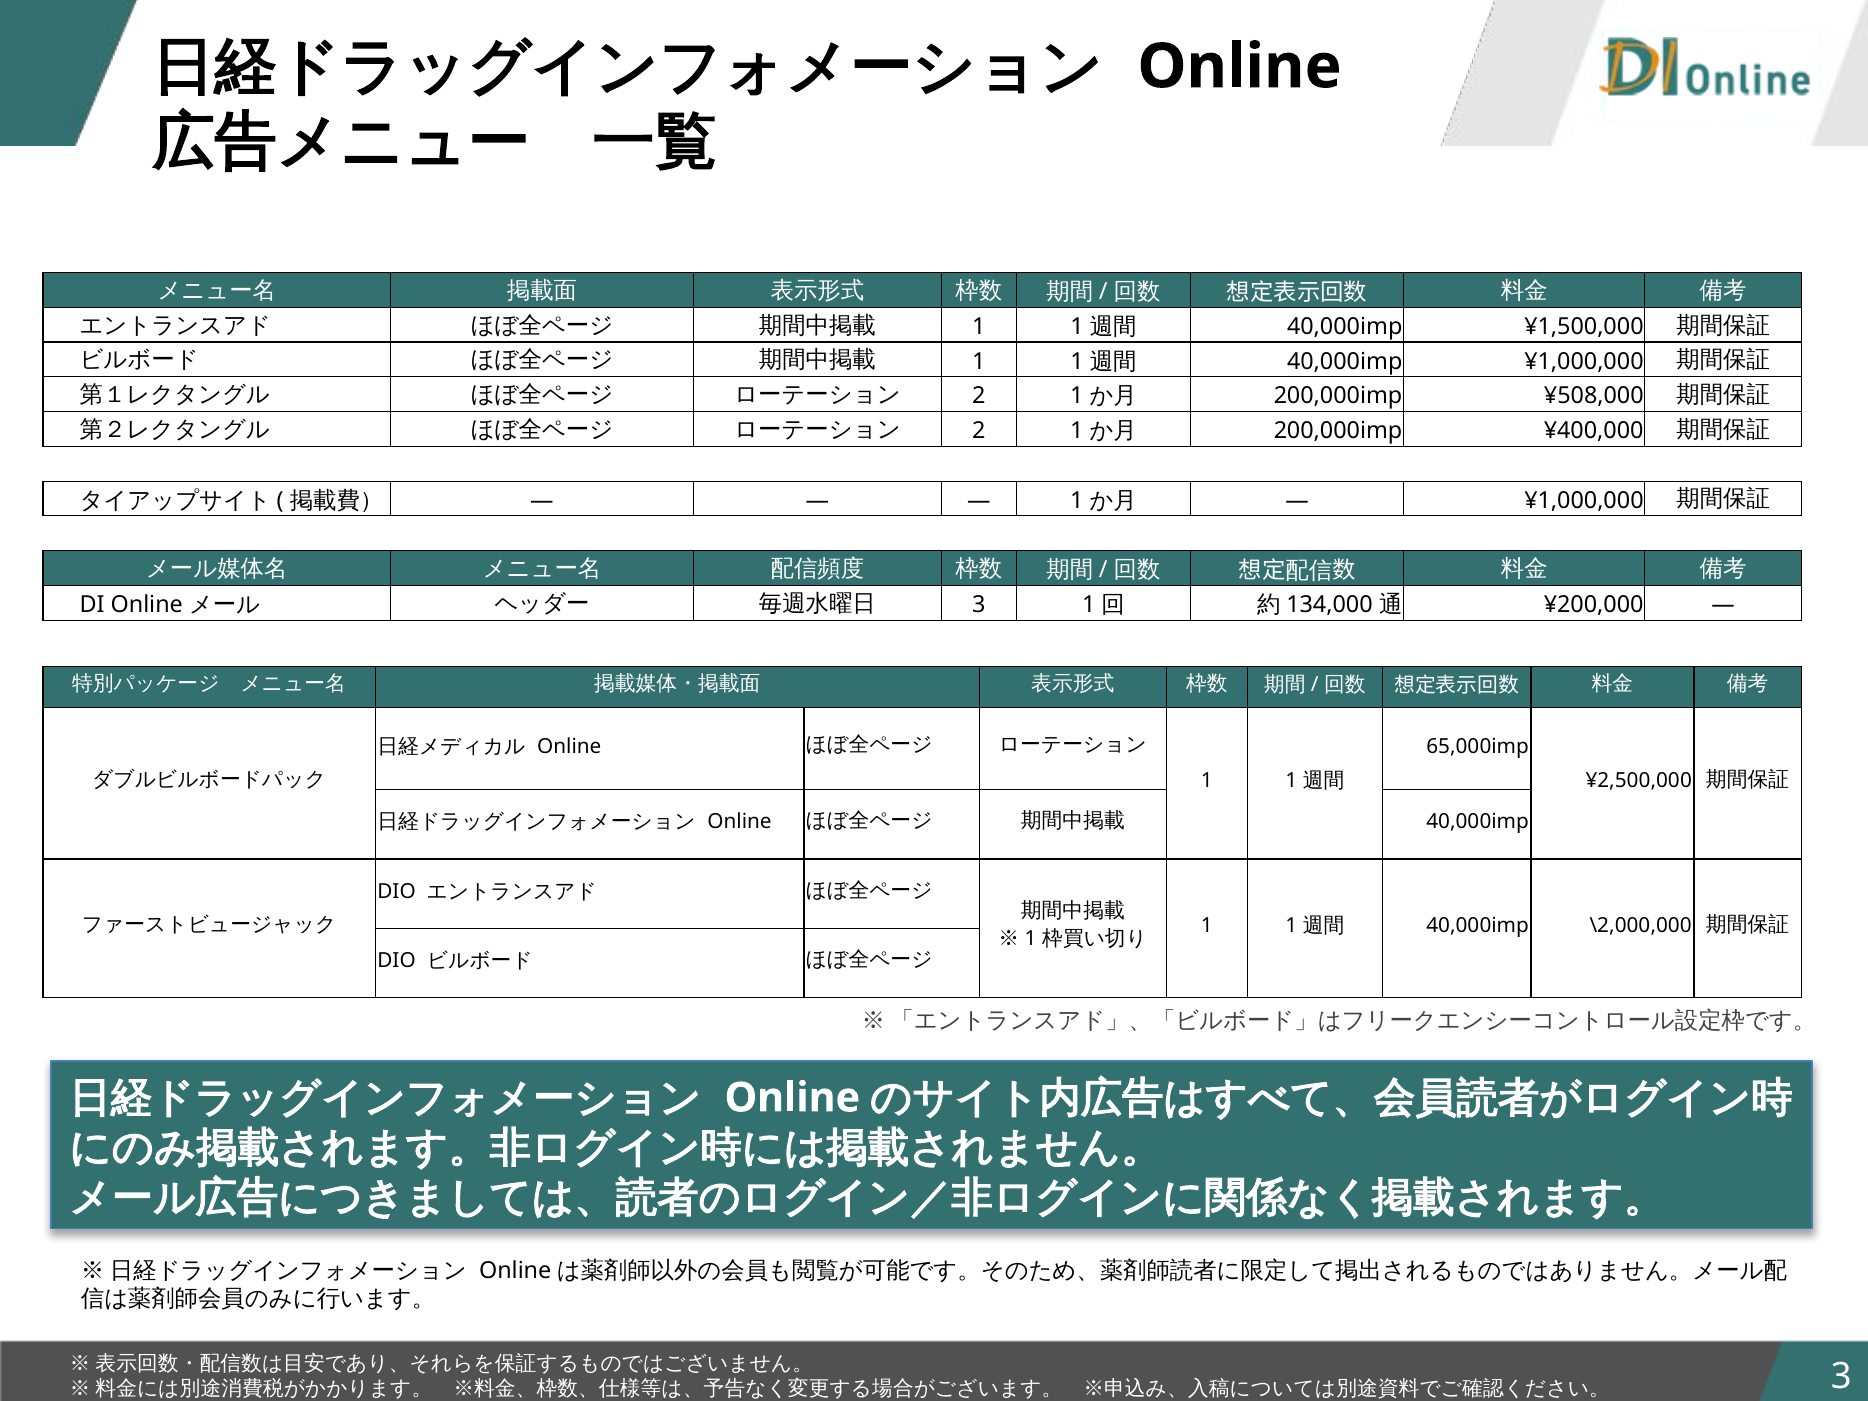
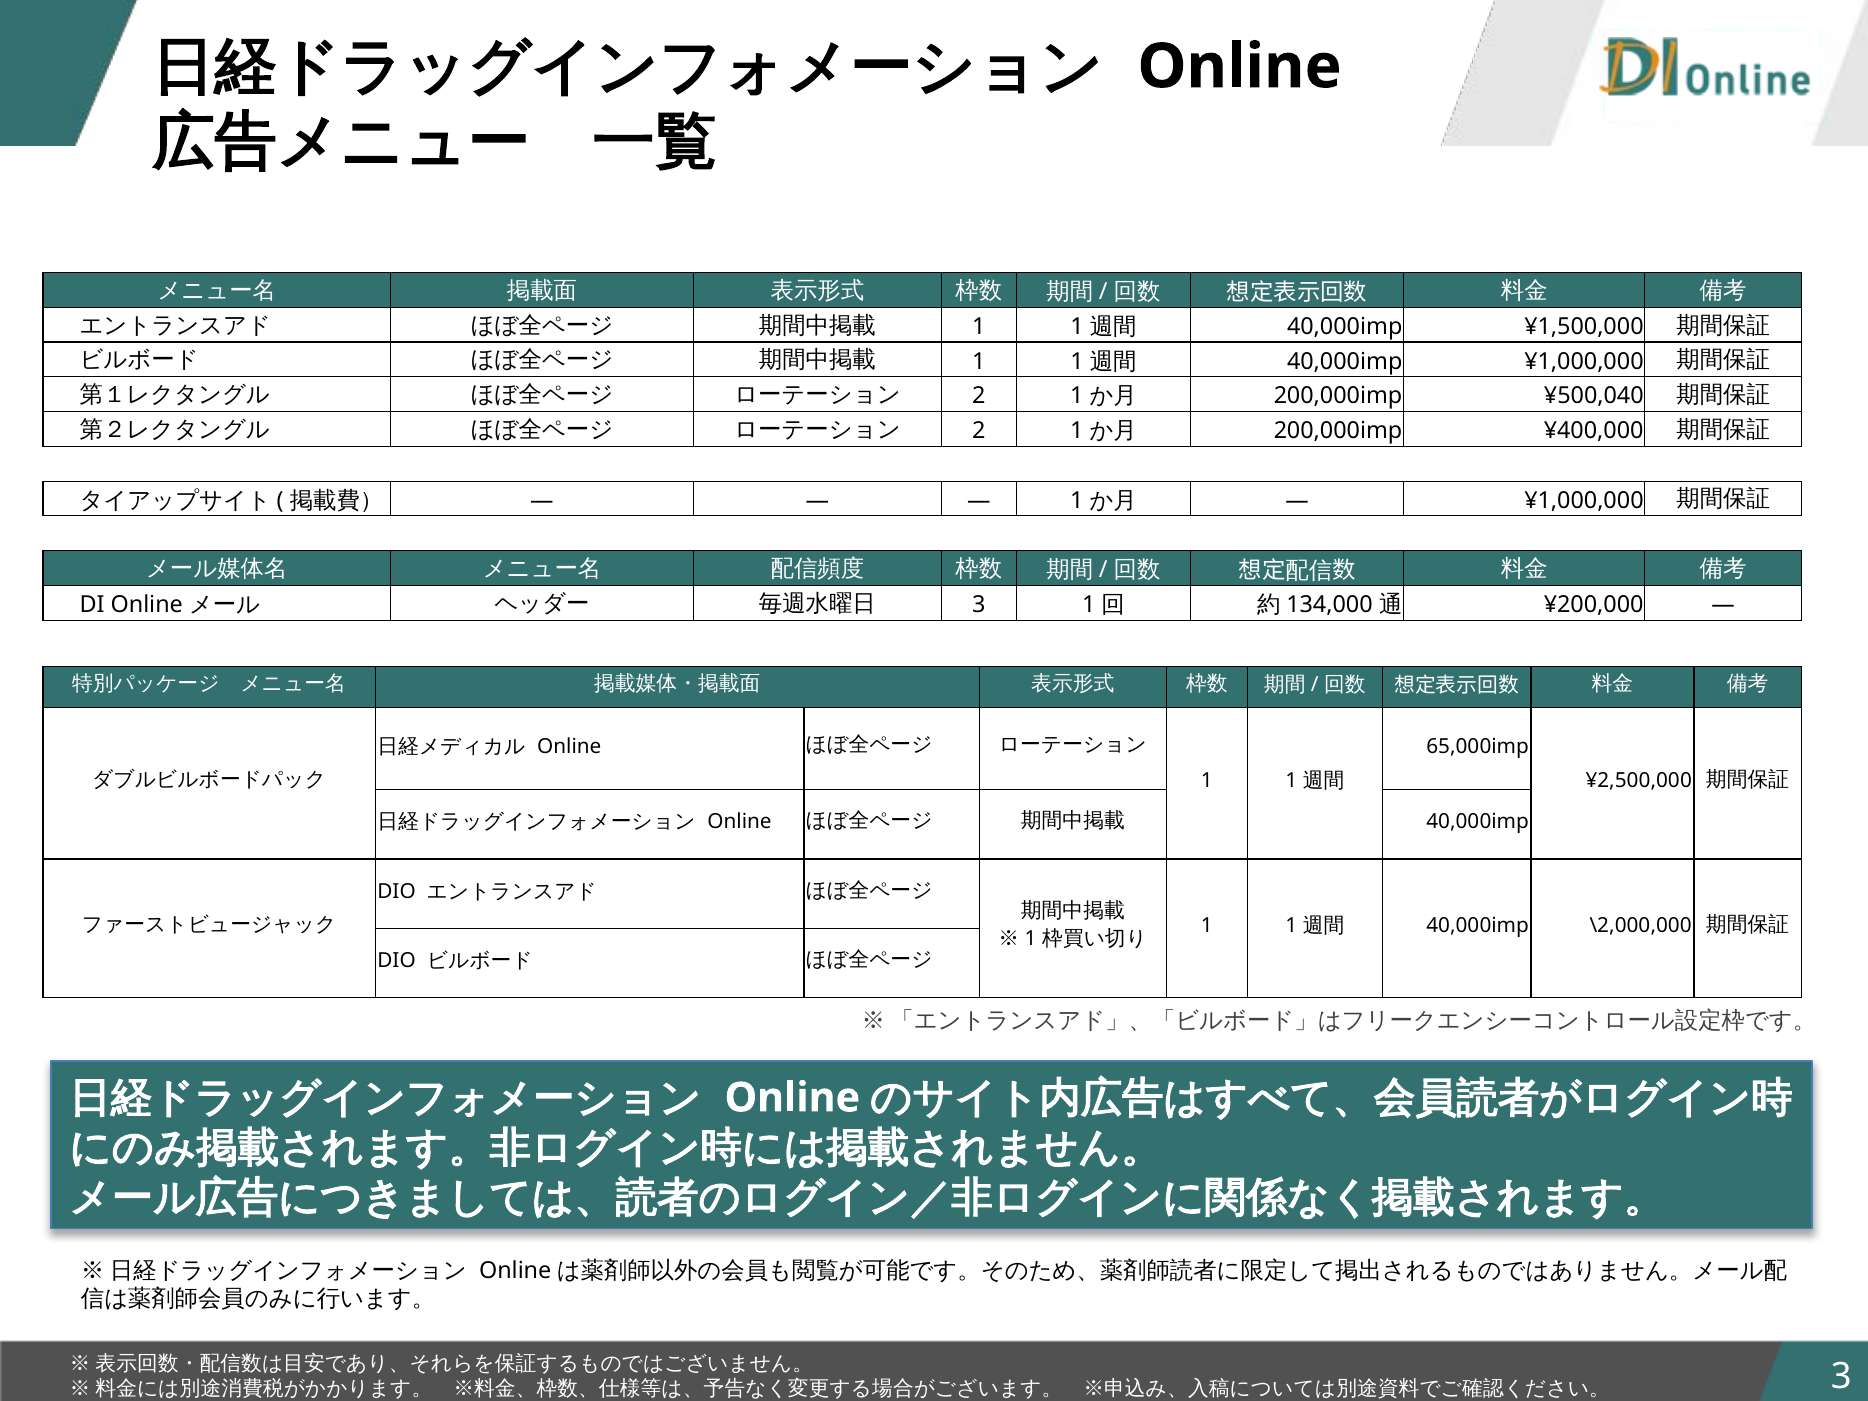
¥508,000: ¥508,000 -> ¥500,040 (1594, 396)
